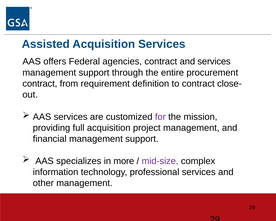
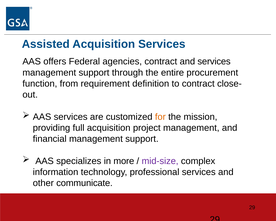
contract: contract -> function (40, 84)
for colour: purple -> orange (160, 117)
other management: management -> communicate (84, 183)
